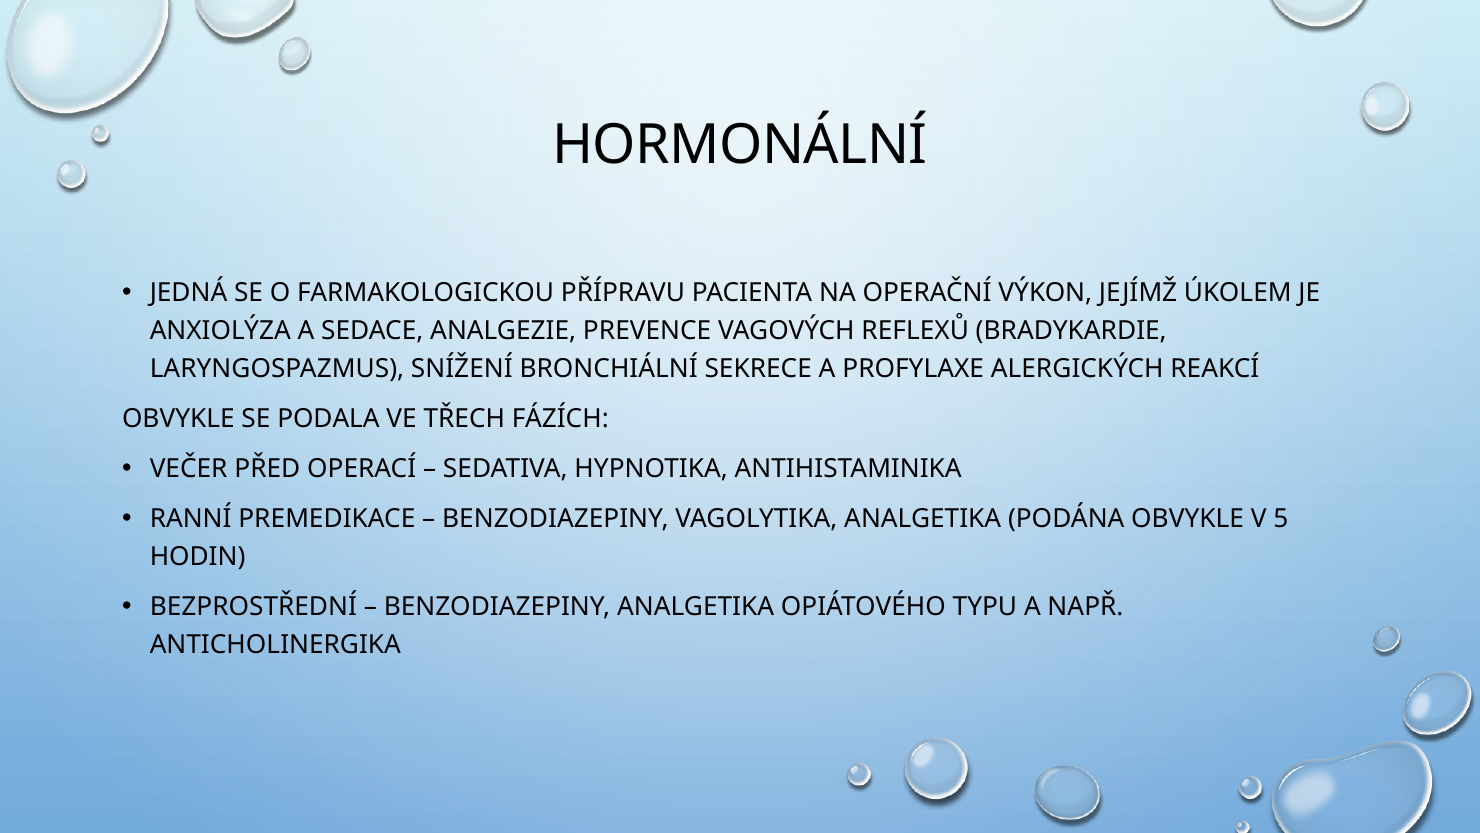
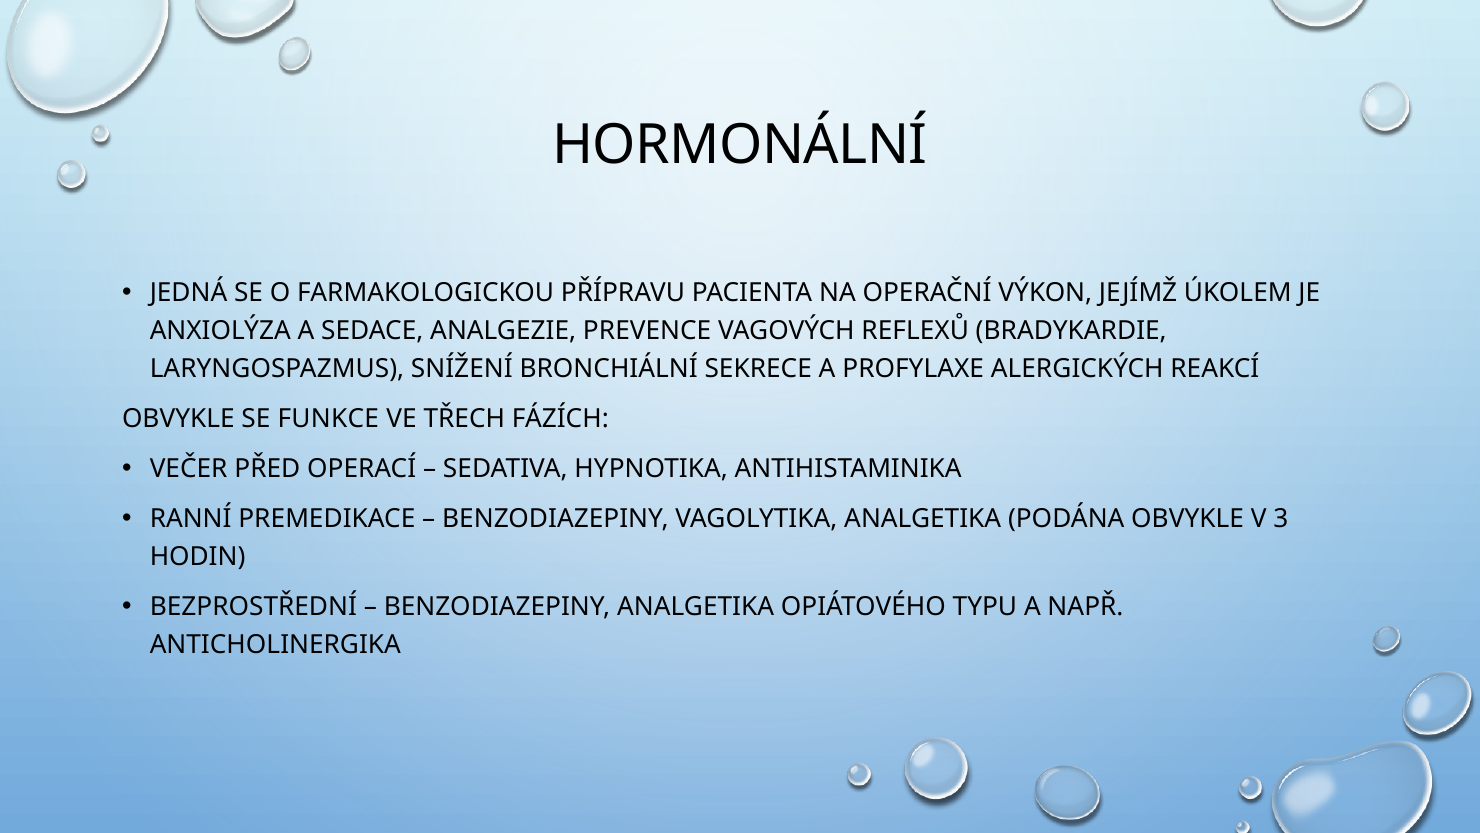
PODALA: PODALA -> FUNKCE (328, 418)
5: 5 -> 3 (1281, 519)
